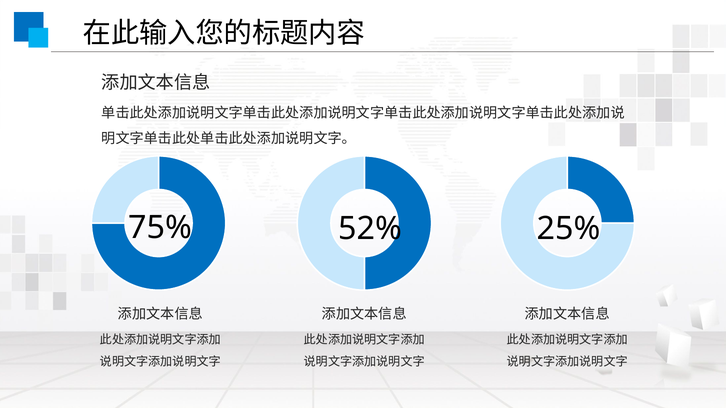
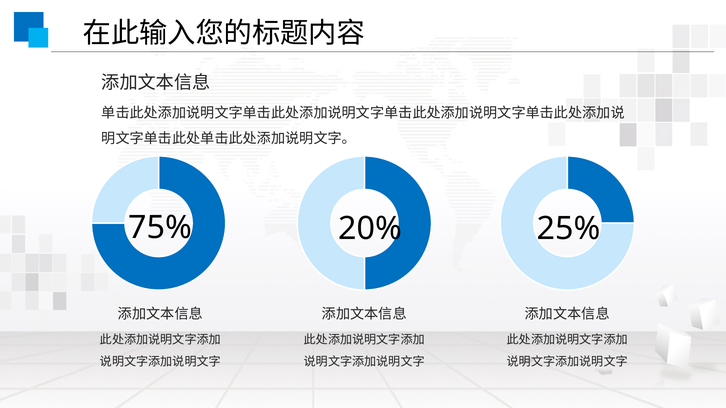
52%: 52% -> 20% (370, 229)
